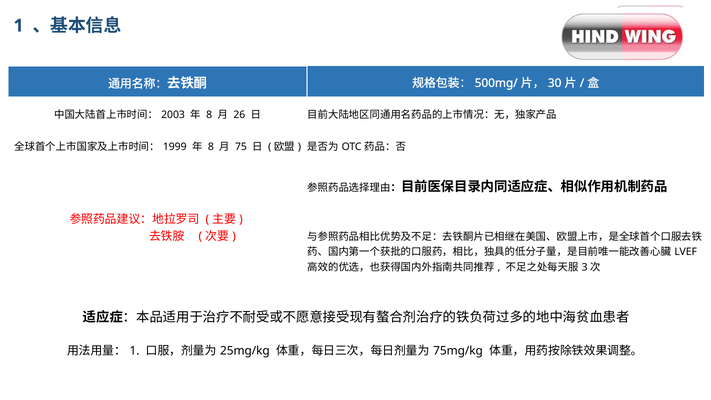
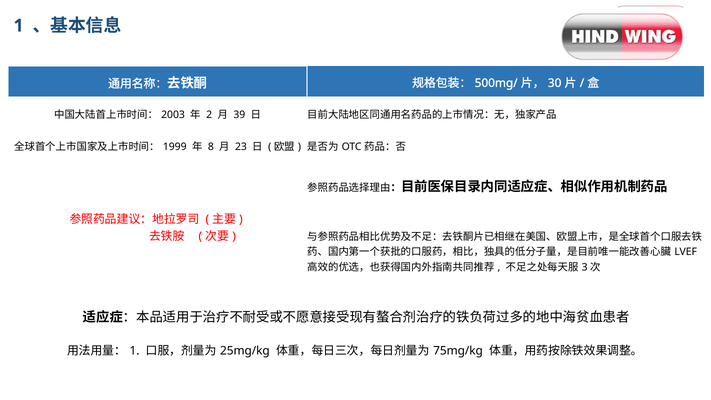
8: 8 -> 2 (209, 115)
26: 26 -> 39 (239, 115)
75: 75 -> 23 (241, 147)
